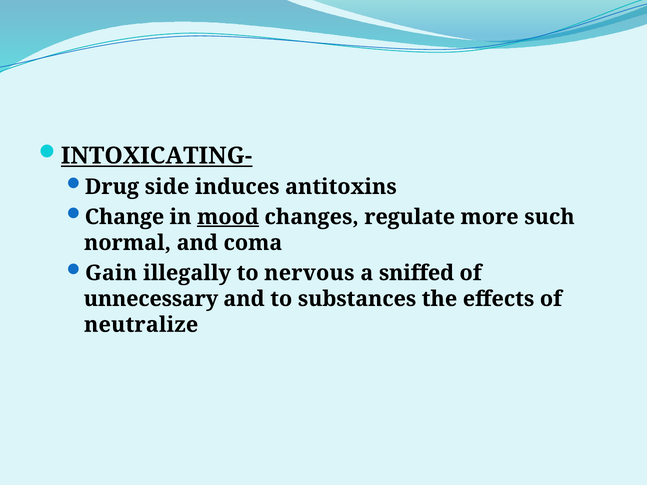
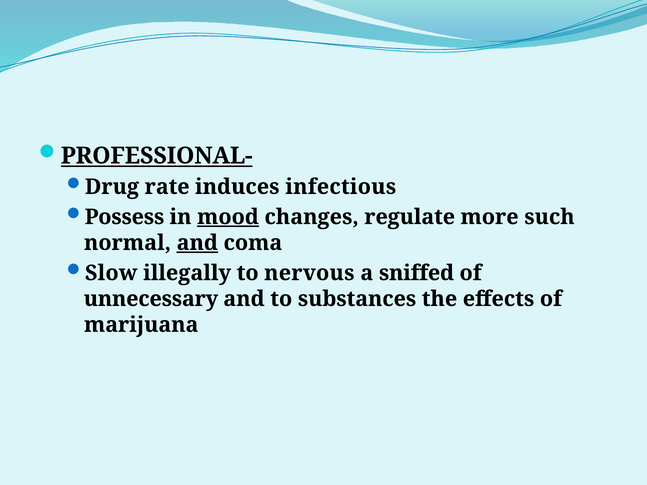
INTOXICATING-: INTOXICATING- -> PROFESSIONAL- (157, 156)
side: side -> rate (167, 187)
antitoxins: antitoxins -> infectious (341, 187)
Change: Change -> Possess (124, 217)
and underline: none -> present (197, 243)
Gain: Gain -> Slow (111, 273)
neutralize: neutralize -> marijuana (141, 325)
